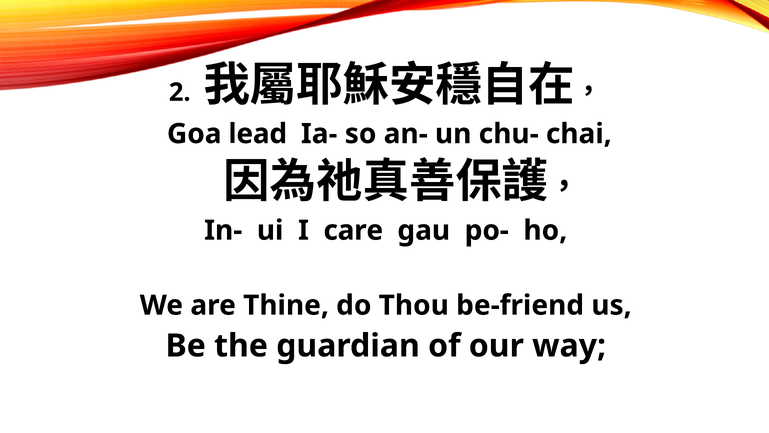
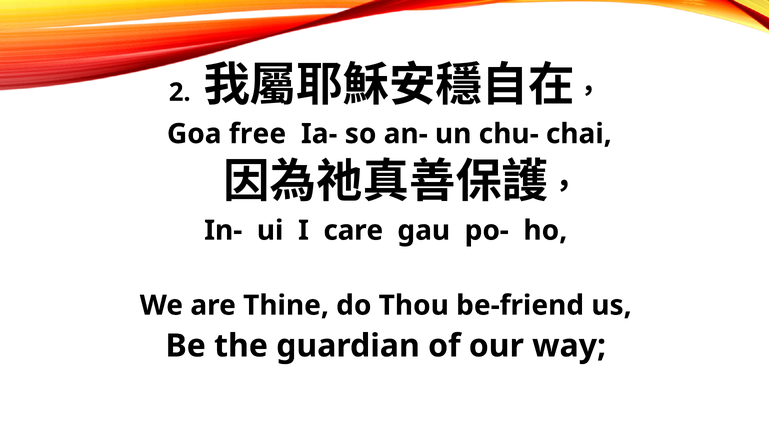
lead: lead -> free (257, 134)
